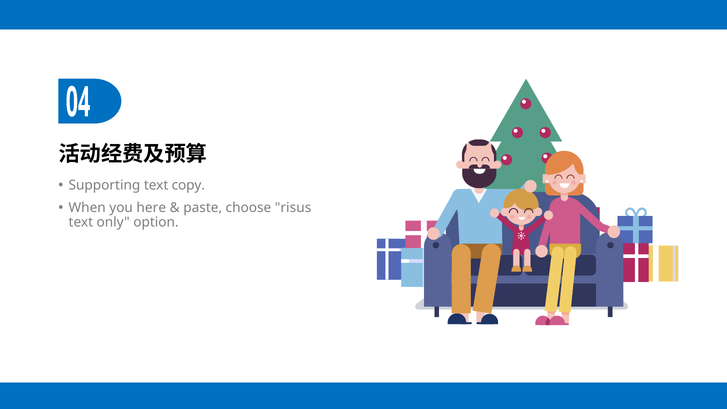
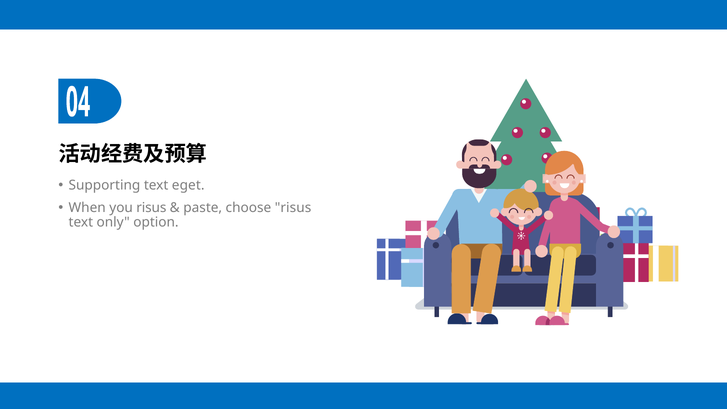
copy: copy -> eget (188, 185)
you here: here -> risus (151, 208)
